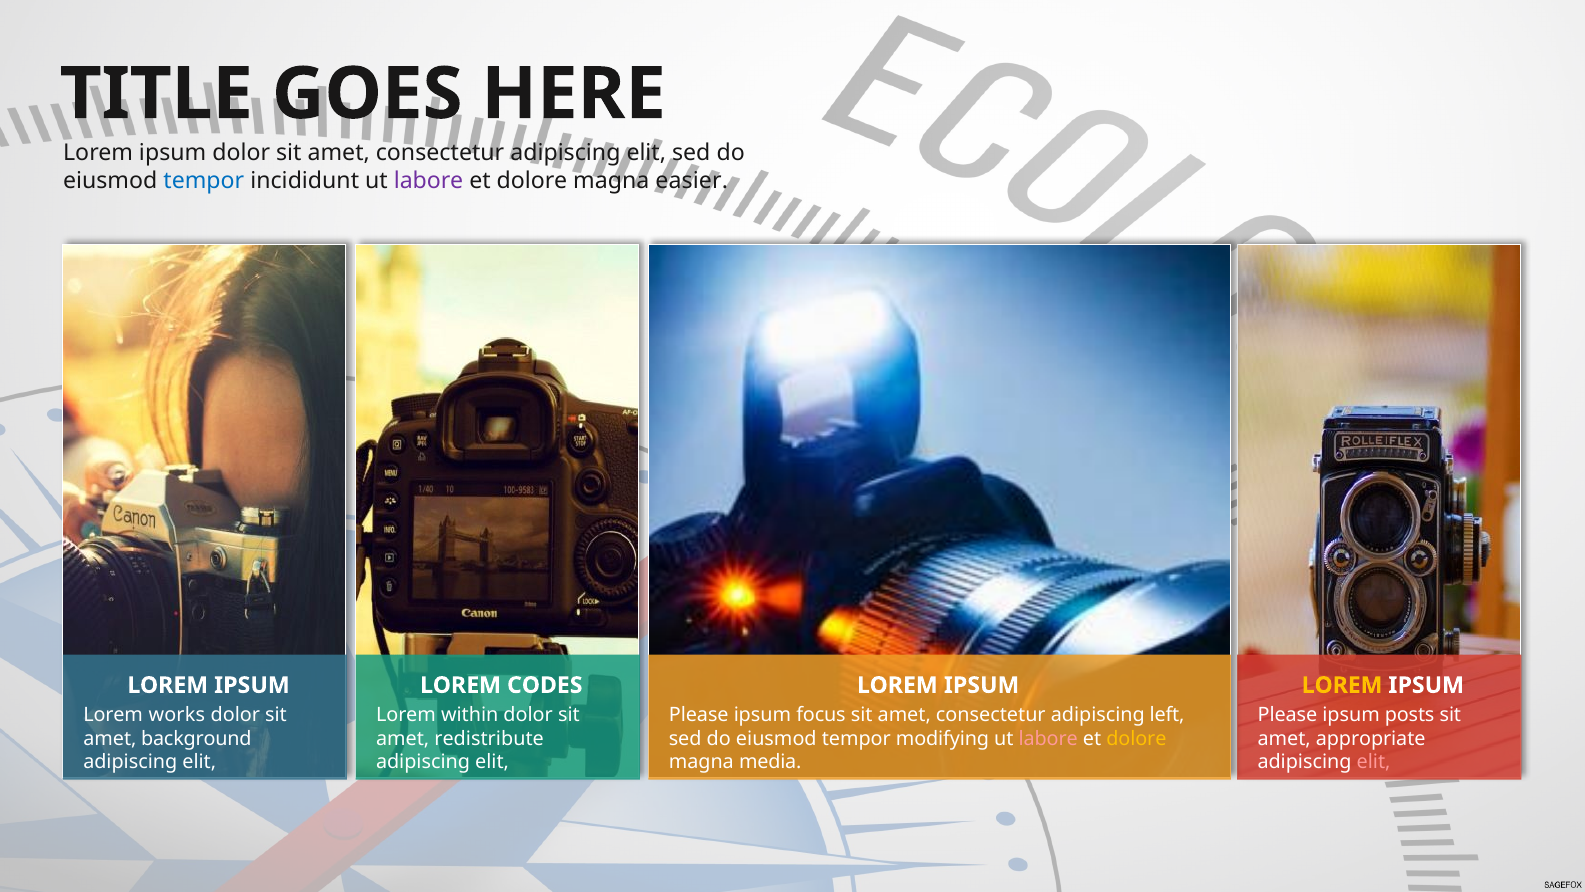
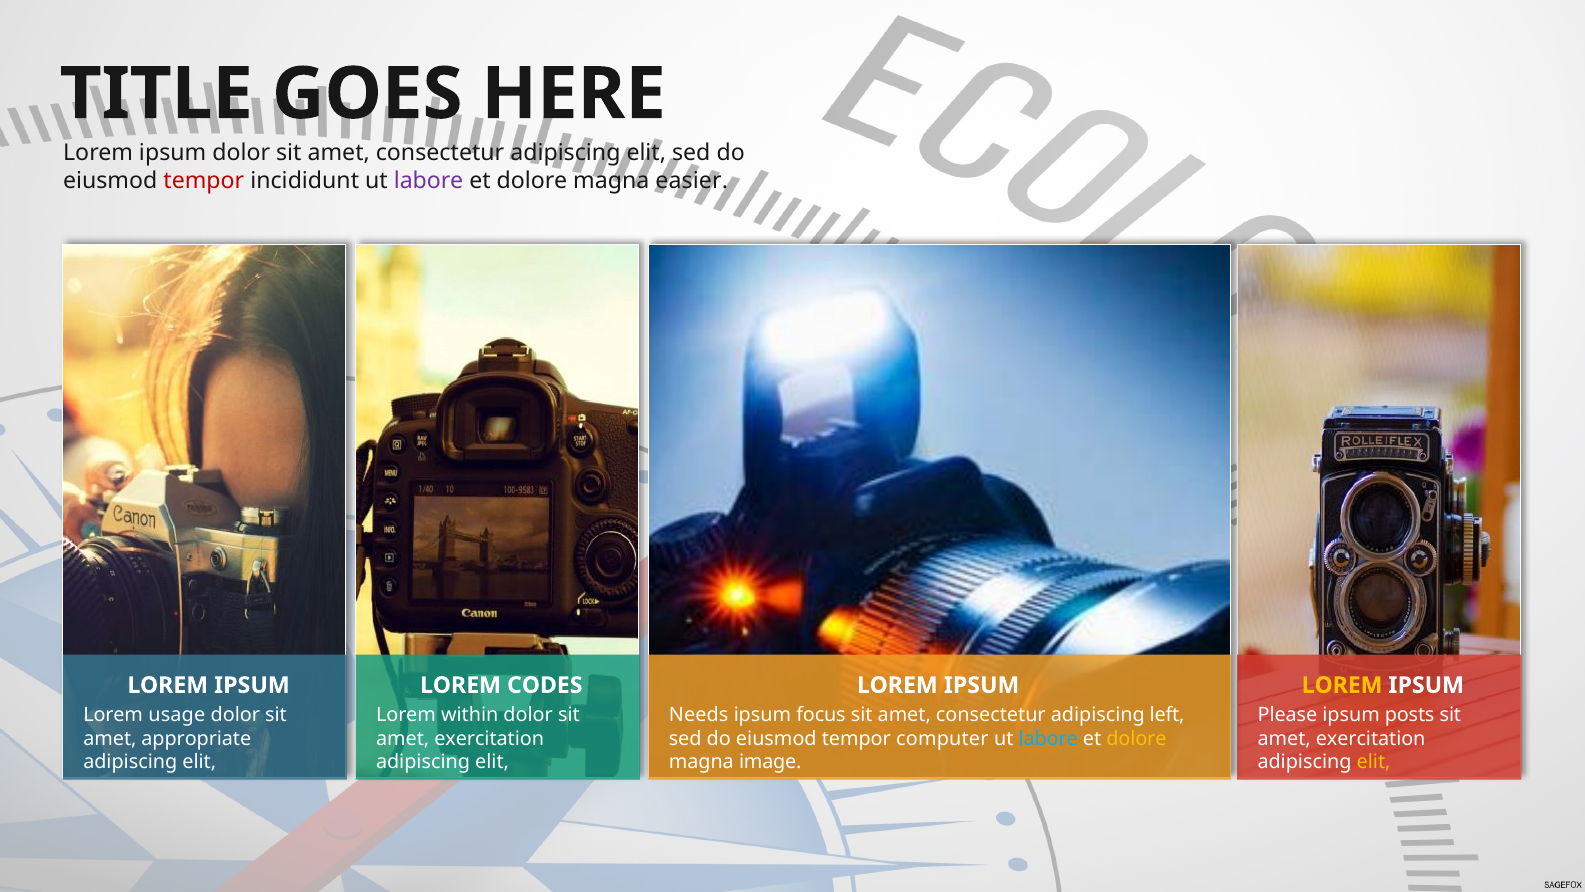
tempor colour: blue -> red (204, 181)
works: works -> usage (177, 714)
Please: Please -> Needs (699, 714)
background: background -> appropriate (196, 738)
redistribute: redistribute -> exercitation (489, 738)
modifying: modifying -> computer (942, 738)
labore colour: pink -> light blue (1048, 738)
appropriate: appropriate -> exercitation (1371, 738)
media: media -> image (770, 762)
elit colour: pink -> yellow (1374, 762)
